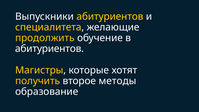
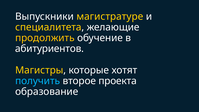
Выпускники абитуриентов: абитуриентов -> магистратуре (110, 16)
получить colour: yellow -> light blue (38, 81)
методы: методы -> проекта (118, 81)
